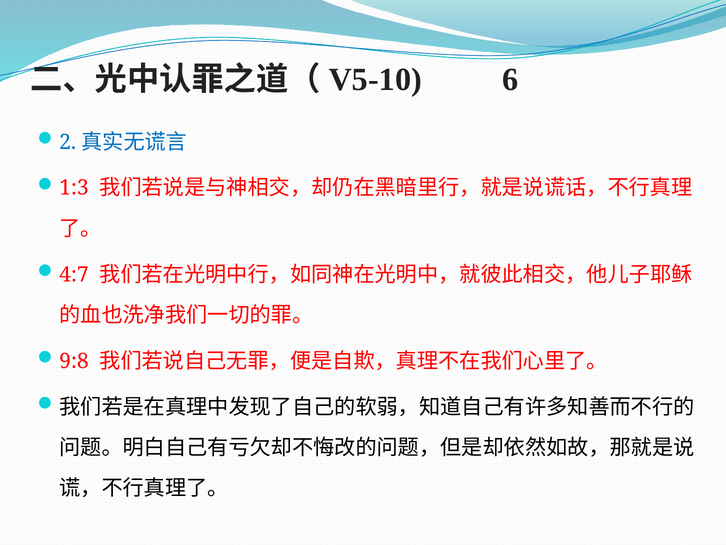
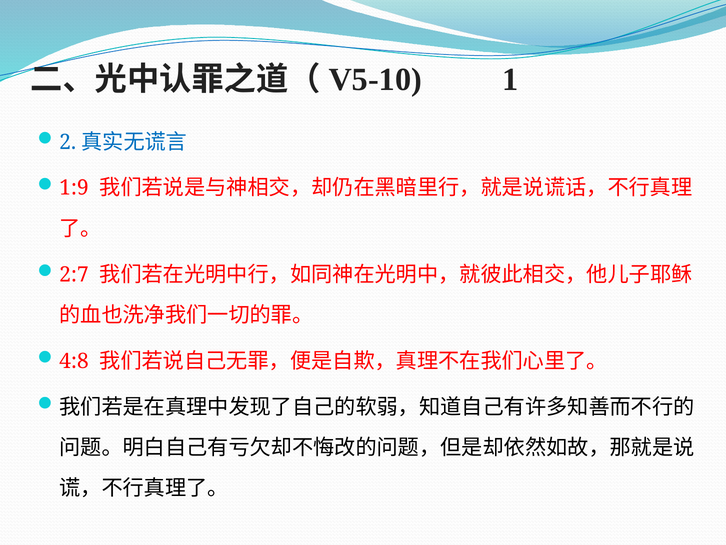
6: 6 -> 1 (511, 80)
1:3: 1:3 -> 1:9 (74, 188)
4:7: 4:7 -> 2:7 (74, 274)
9:8: 9:8 -> 4:8 (74, 361)
